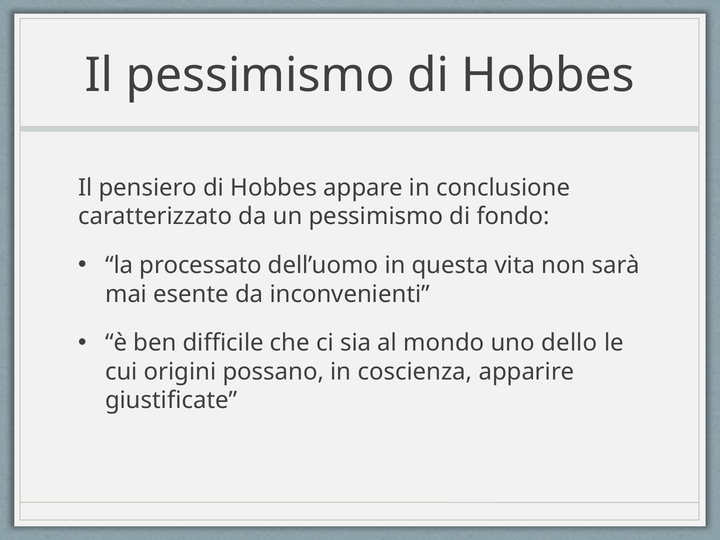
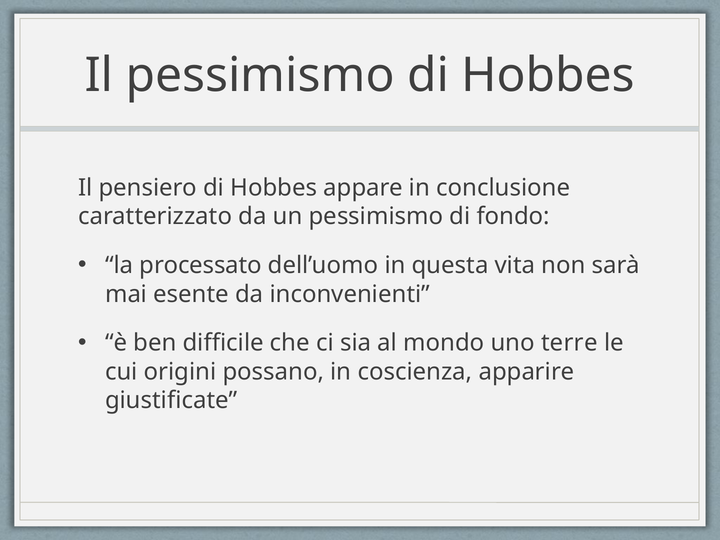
dello: dello -> terre (569, 343)
